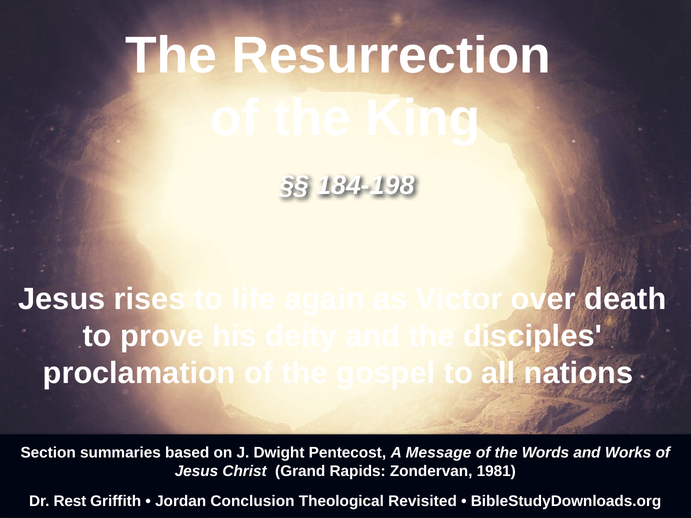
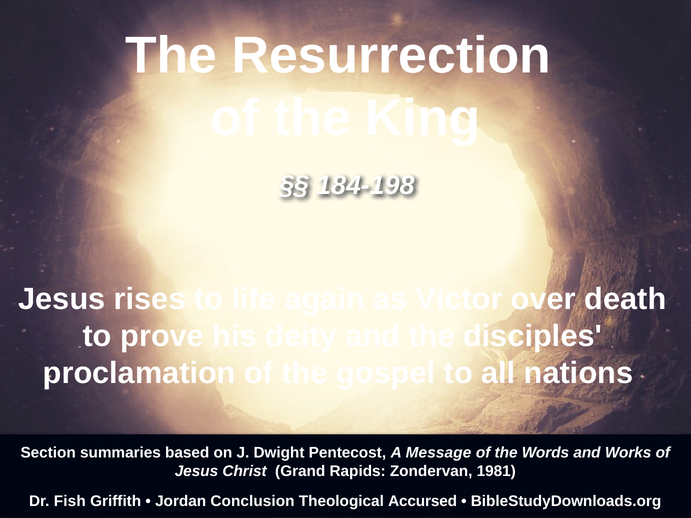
Rest: Rest -> Fish (70, 501)
Revisited: Revisited -> Accursed (423, 501)
